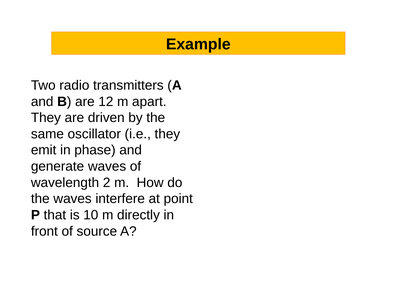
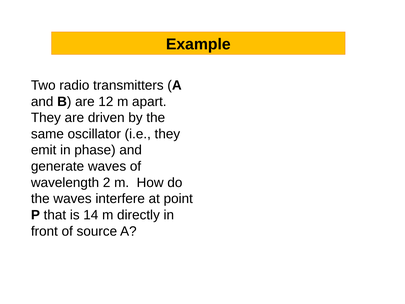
10: 10 -> 14 (91, 215)
